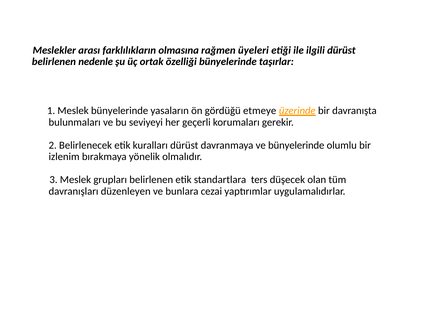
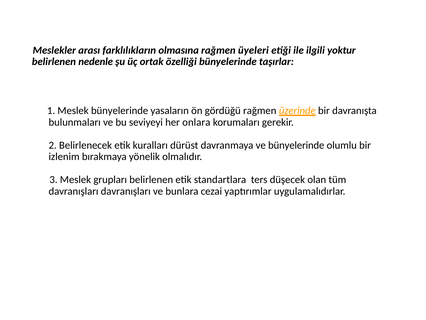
ilgili dürüst: dürüst -> yoktur (341, 50)
gördüğü etmeye: etmeye -> rağmen (260, 110)
geçerli: geçerli -> onlara (196, 122)
davranışları düzenleyen: düzenleyen -> davranışları (126, 191)
